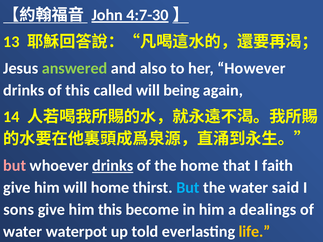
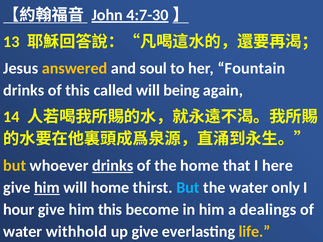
answered colour: light green -> yellow (75, 68)
also: also -> soul (153, 68)
However: However -> Fountain (251, 68)
but colour: pink -> yellow (15, 166)
faith: faith -> here (277, 166)
him underline: none -> present (47, 188)
said: said -> only (286, 188)
sons: sons -> hour (19, 210)
waterpot: waterpot -> withhold (76, 232)
up told: told -> give (145, 232)
